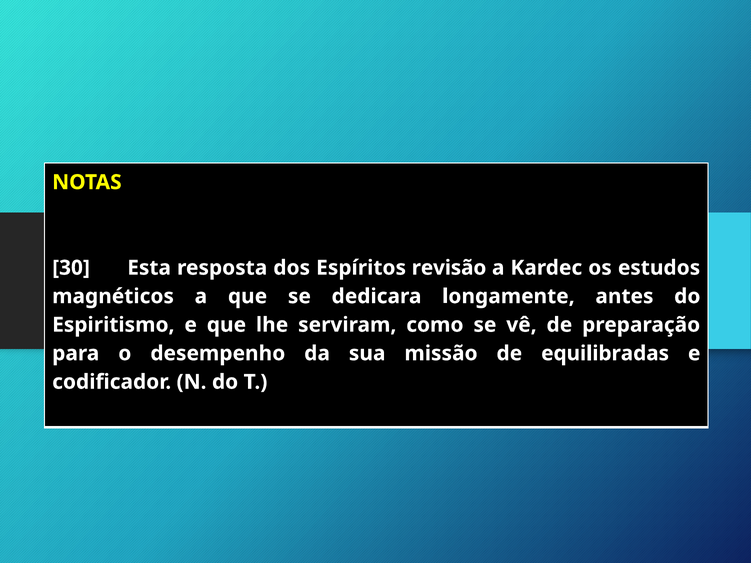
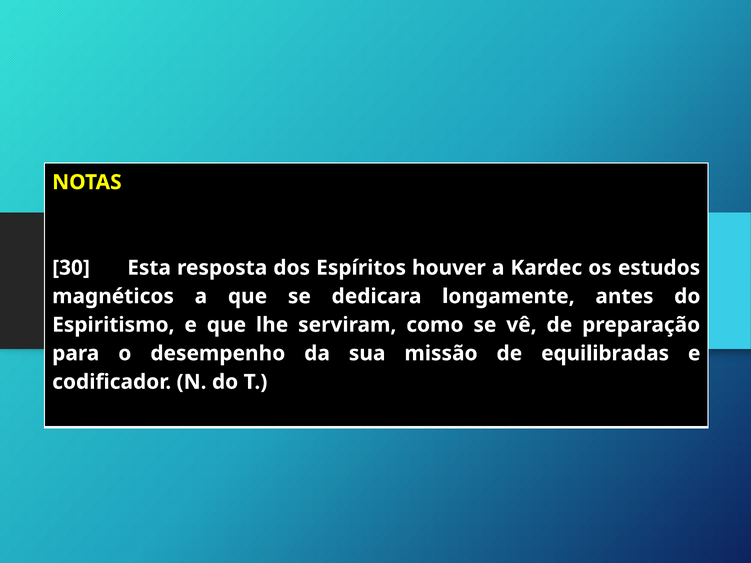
revisão: revisão -> houver (449, 268)
